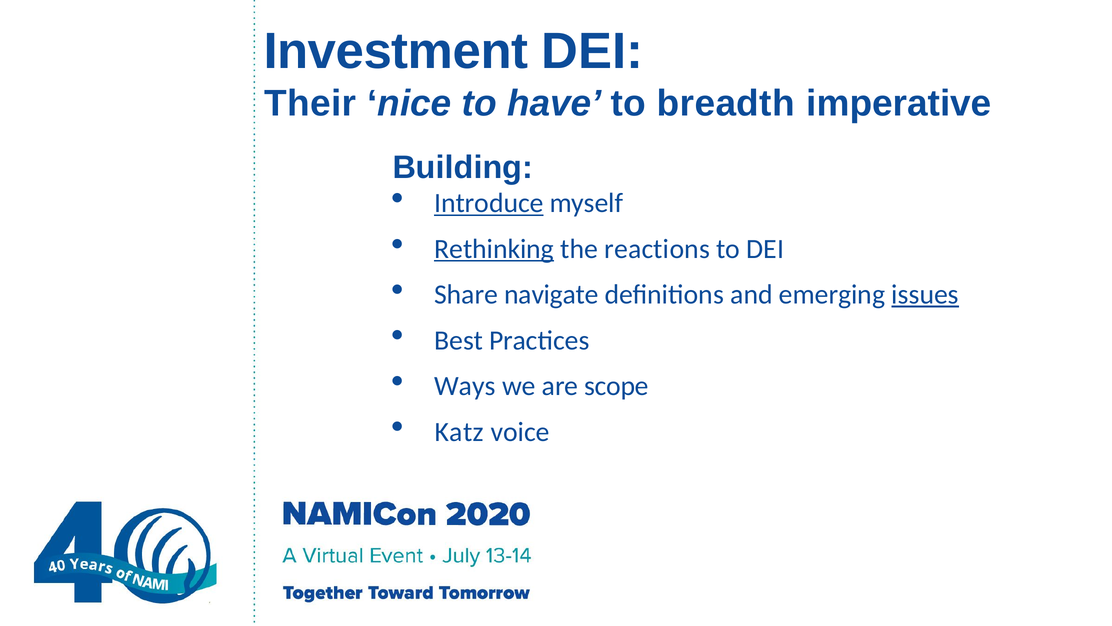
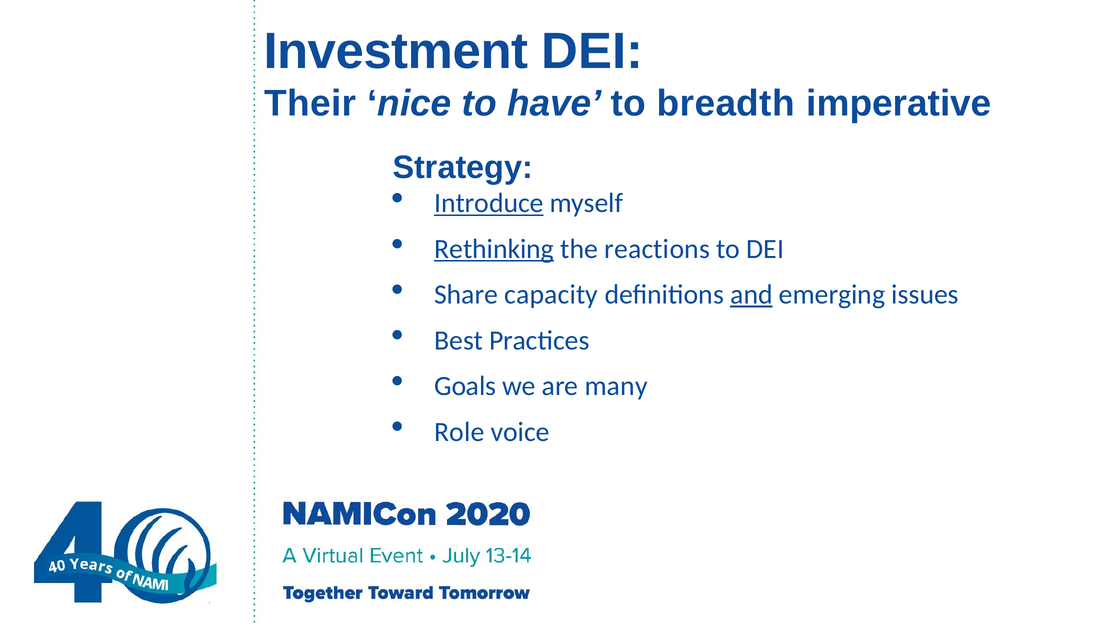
Building: Building -> Strategy (463, 167)
navigate: navigate -> capacity (551, 294)
and underline: none -> present (751, 294)
issues underline: present -> none (925, 294)
Ways: Ways -> Goals (465, 386)
scope: scope -> many (616, 386)
Katz: Katz -> Role (459, 432)
